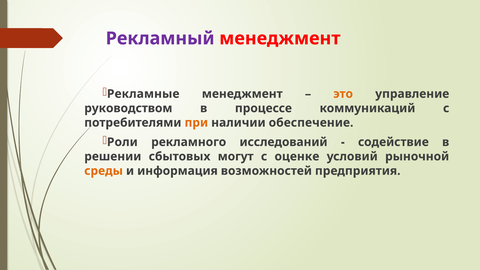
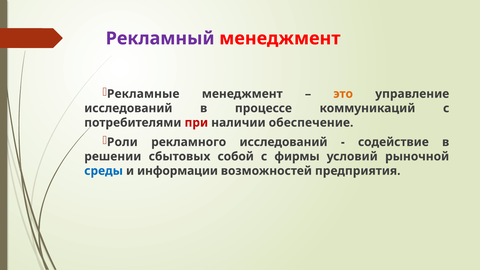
руководством: руководством -> исследований (128, 108)
при colour: orange -> red (196, 123)
могут: могут -> собой (236, 156)
оценке: оценке -> фирмы (297, 156)
среды colour: orange -> blue (104, 171)
информация: информация -> информации (178, 171)
